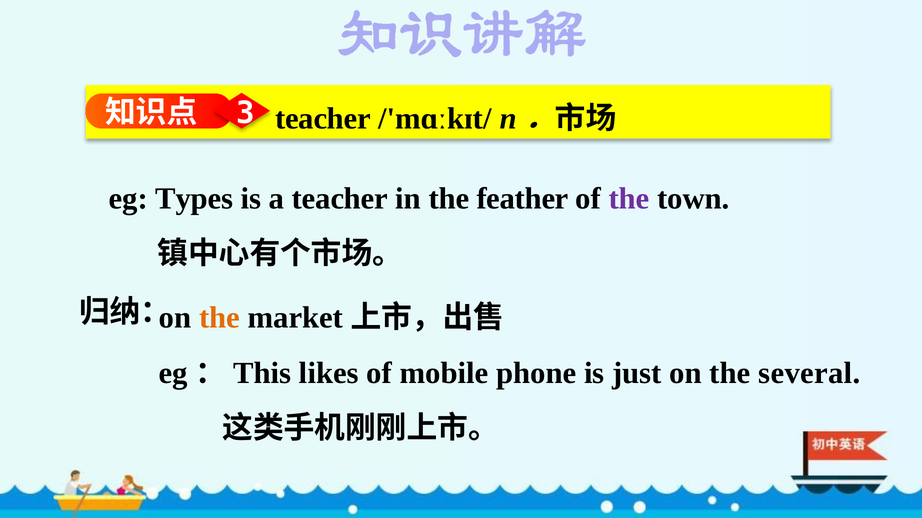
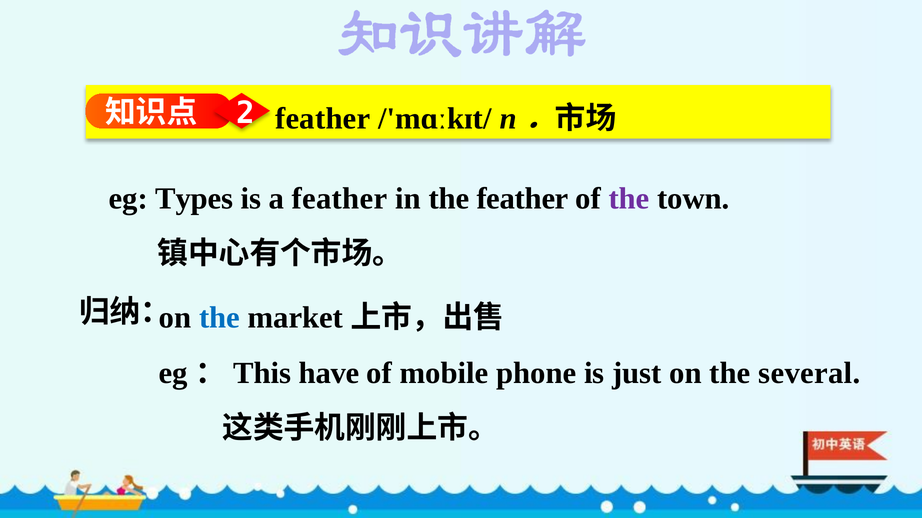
3: 3 -> 2 (246, 113)
teacher: teacher -> feather (323, 119)
a teacher: teacher -> feather (340, 199)
the colour: orange -> blue (219, 318)
likes: likes -> have (329, 373)
